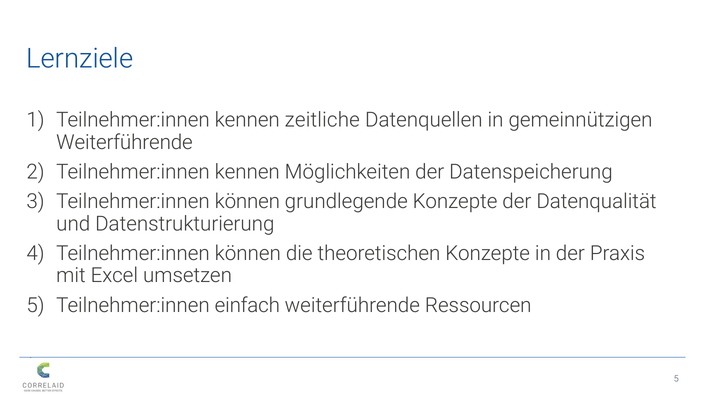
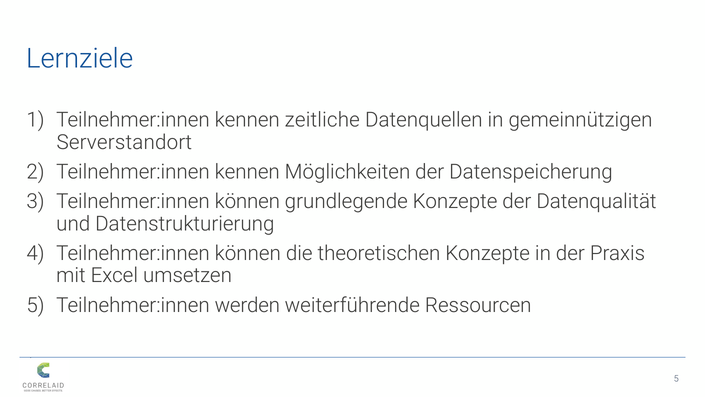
Weiterführende: Weiterführende -> Serverstandort (124, 142)
einfach: einfach -> werden (247, 305)
